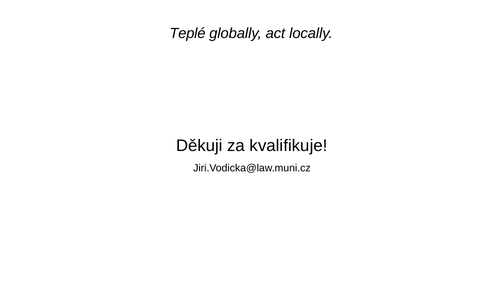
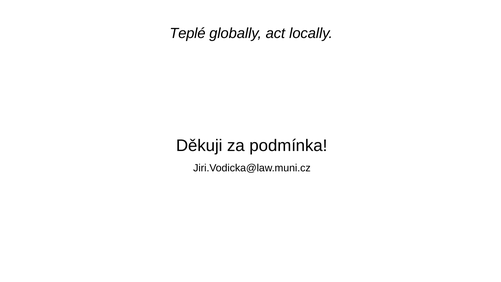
kvalifikuje: kvalifikuje -> podmínka (289, 146)
